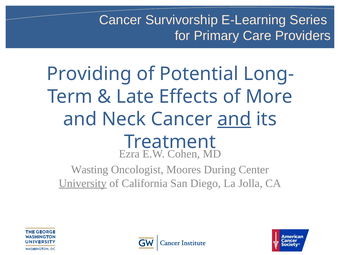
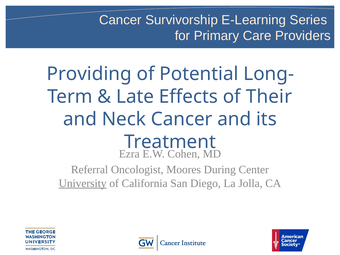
More: More -> Their (269, 97)
and underline: present -> none (234, 119)
Wasting: Wasting -> Referral (90, 170)
